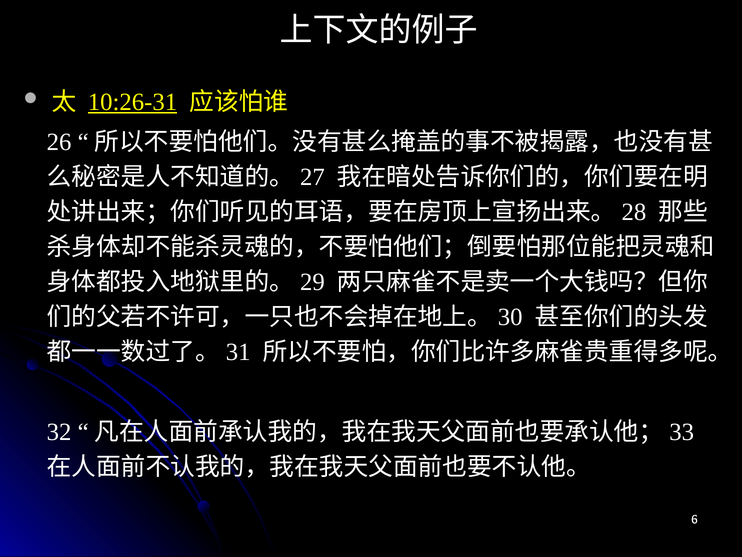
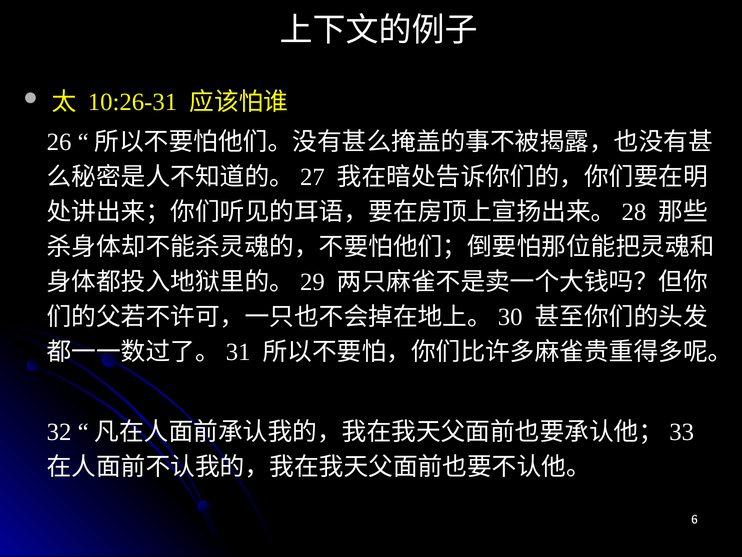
10:26-31 underline: present -> none (133, 102)
